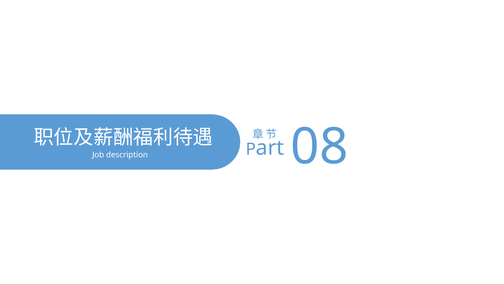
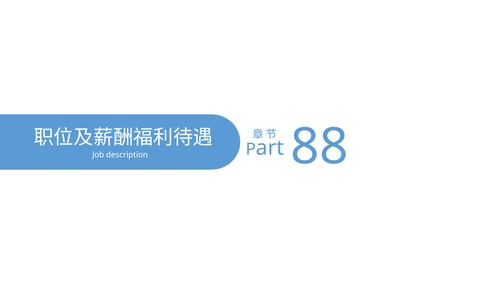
08: 08 -> 88 (319, 147)
